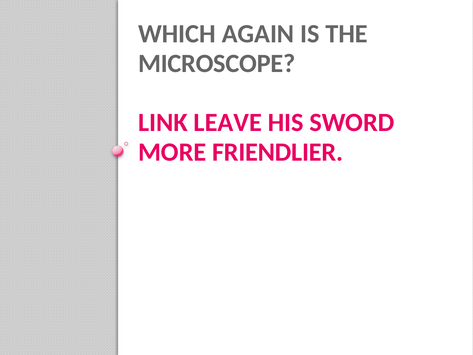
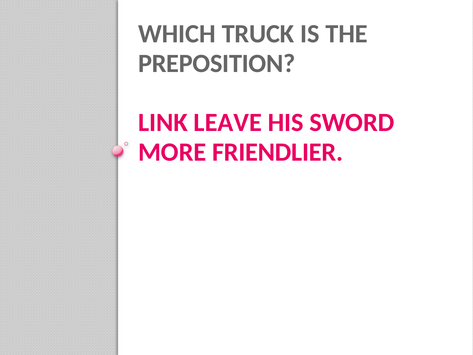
AGAIN: AGAIN -> TRUCK (258, 34)
MICROSCOPE: MICROSCOPE -> PREPOSITION (217, 63)
